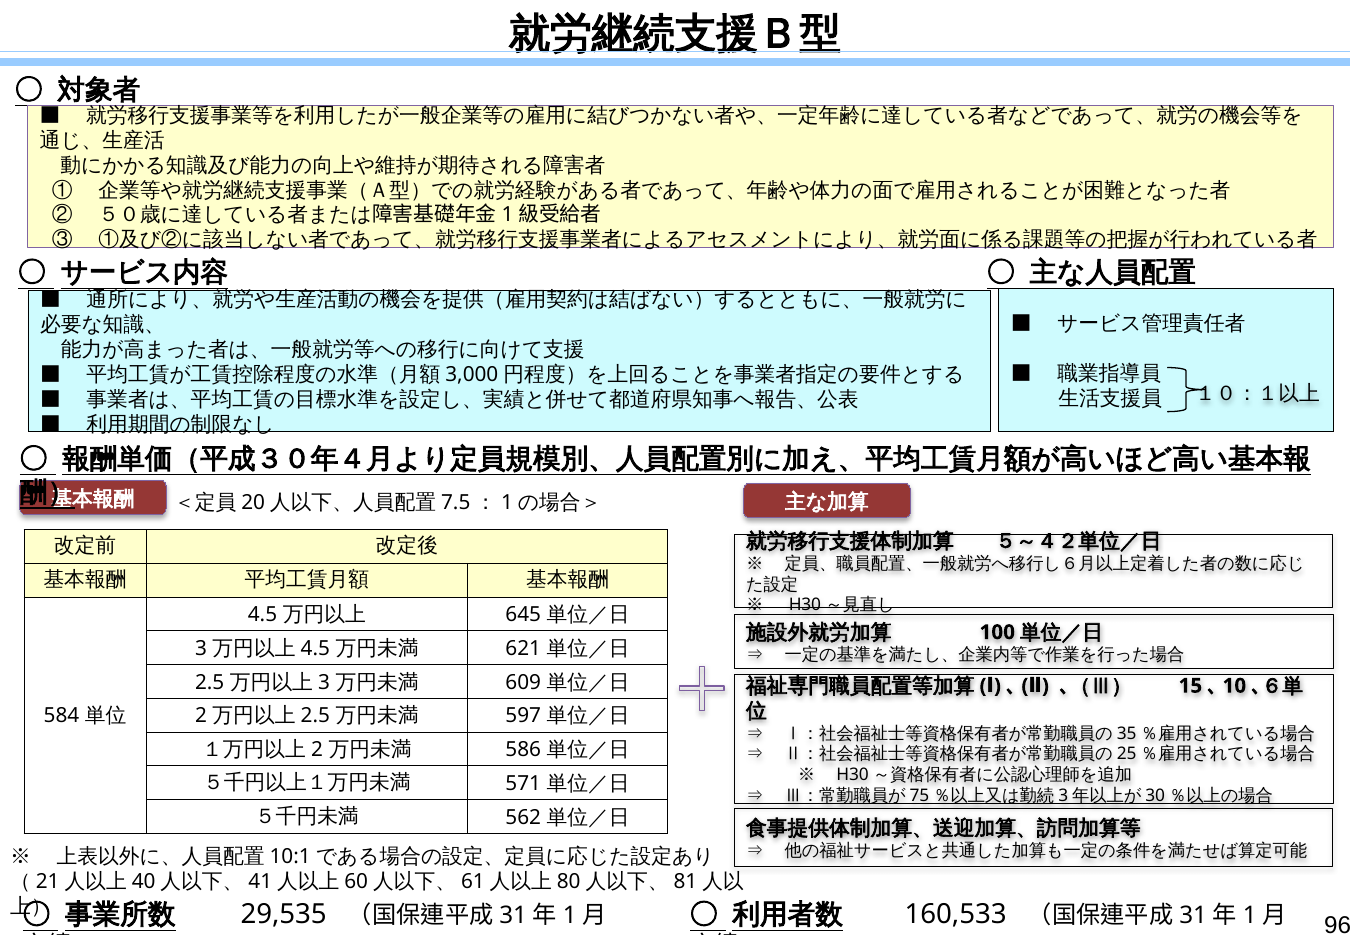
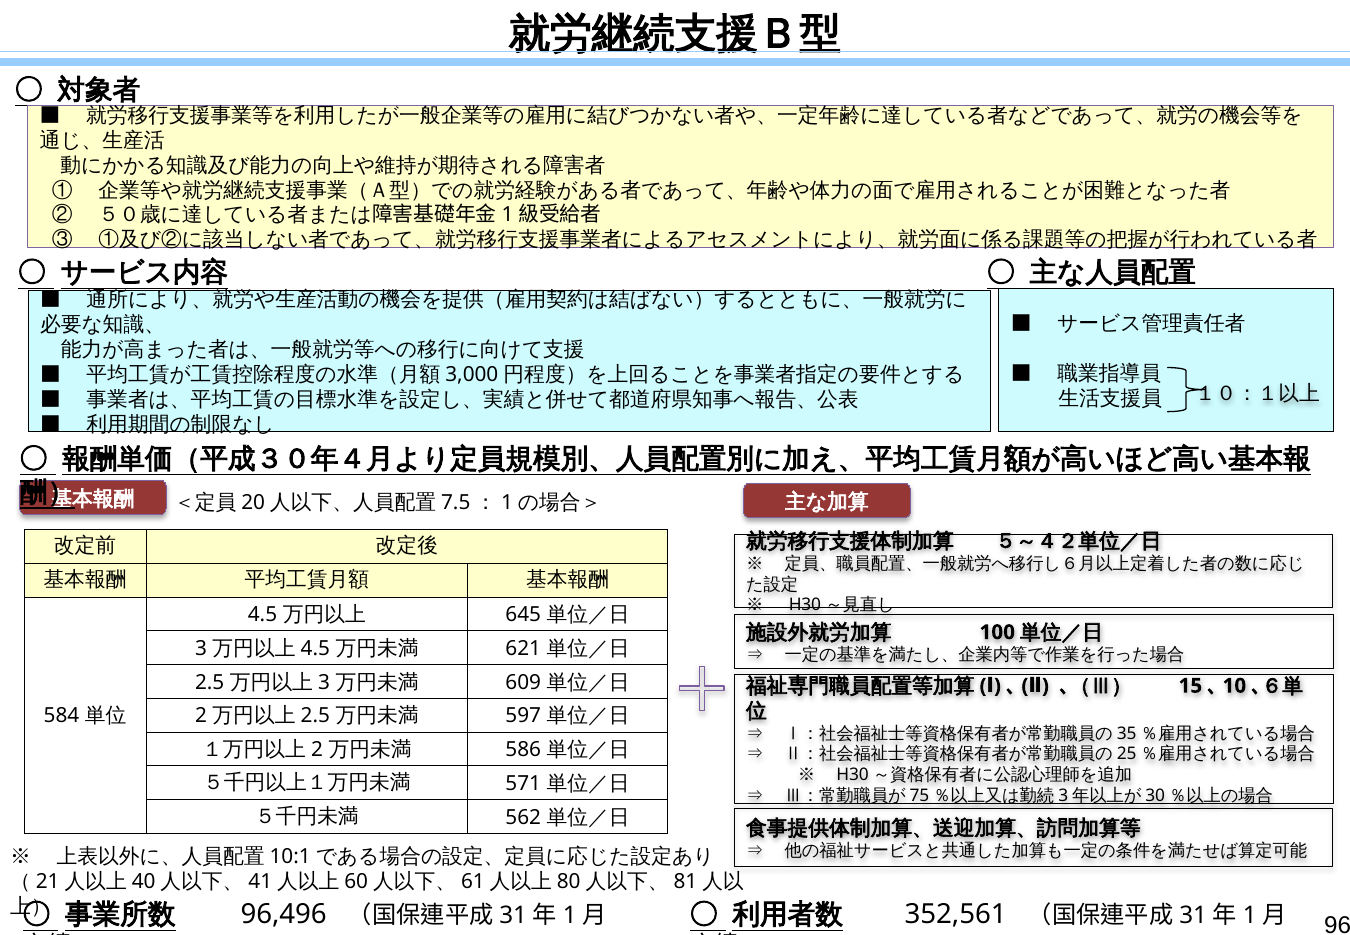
29,535: 29,535 -> 96,496 (284, 914)
160,533: 160,533 -> 352,561 (956, 914)
